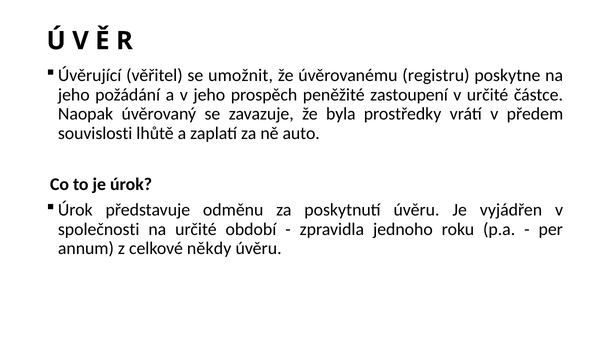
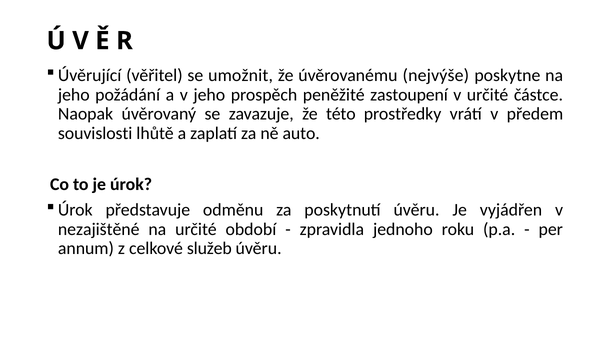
registru: registru -> nejvýše (436, 76)
byla: byla -> této (341, 114)
společnosti: společnosti -> nezajištěné (99, 229)
někdy: někdy -> služeb (209, 248)
